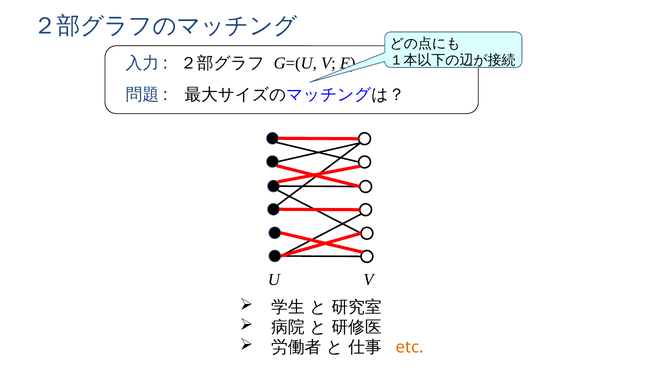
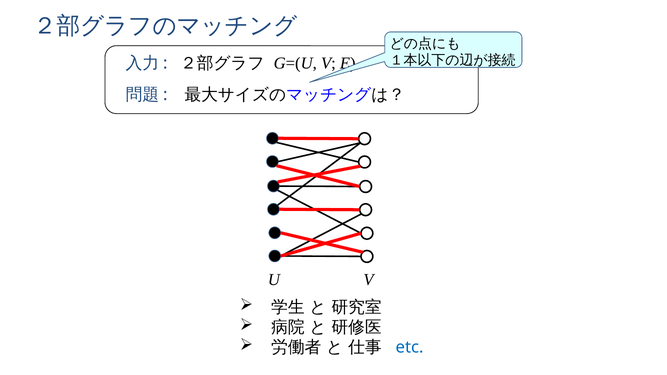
etc colour: orange -> blue (410, 348)
